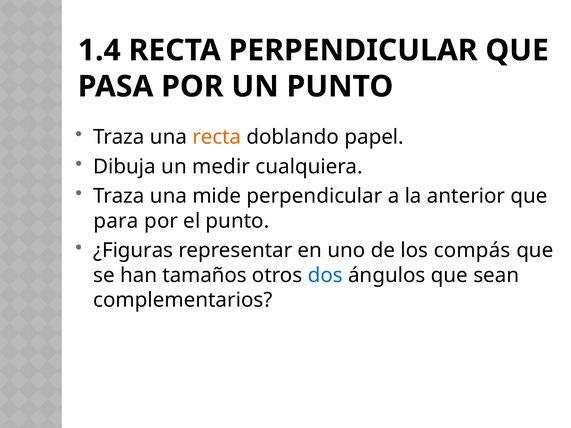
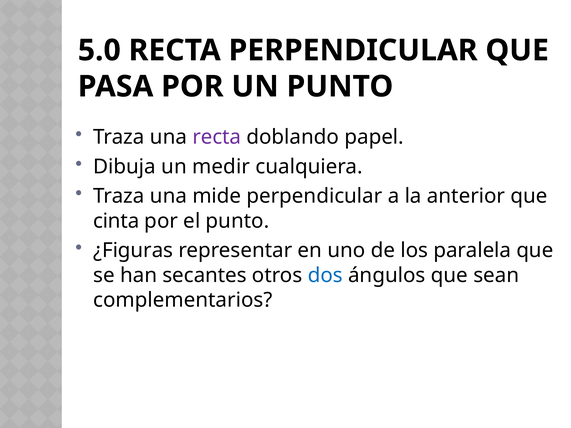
1.4: 1.4 -> 5.0 (99, 50)
recta colour: orange -> purple (217, 137)
para: para -> cinta (116, 221)
compás: compás -> paralela (472, 251)
tamaños: tamaños -> secantes (205, 275)
